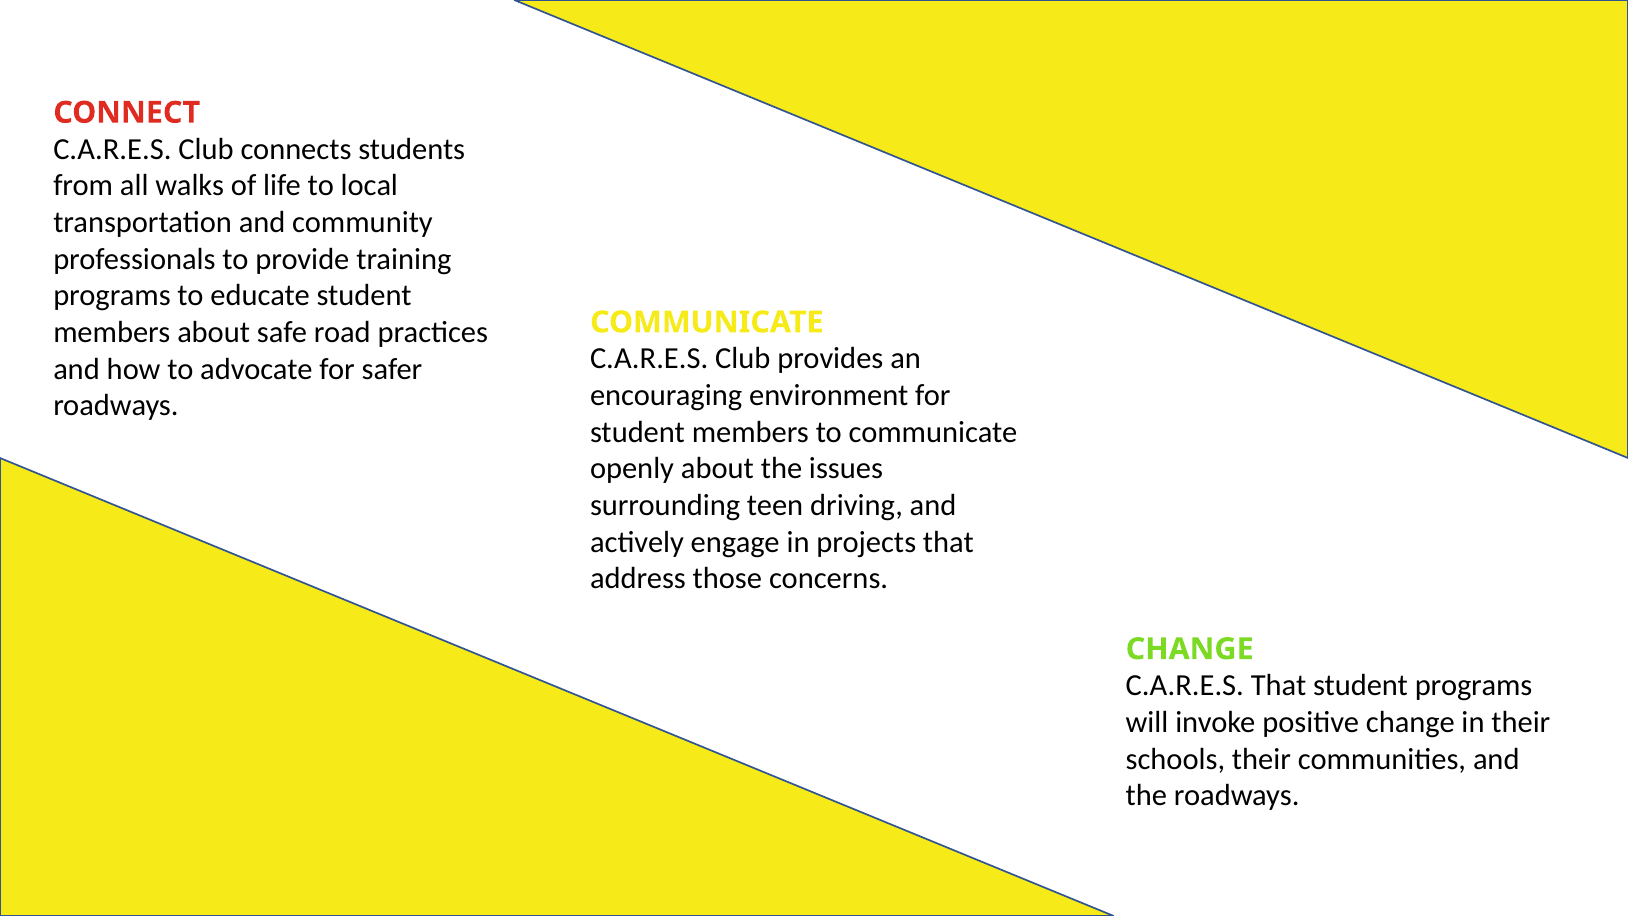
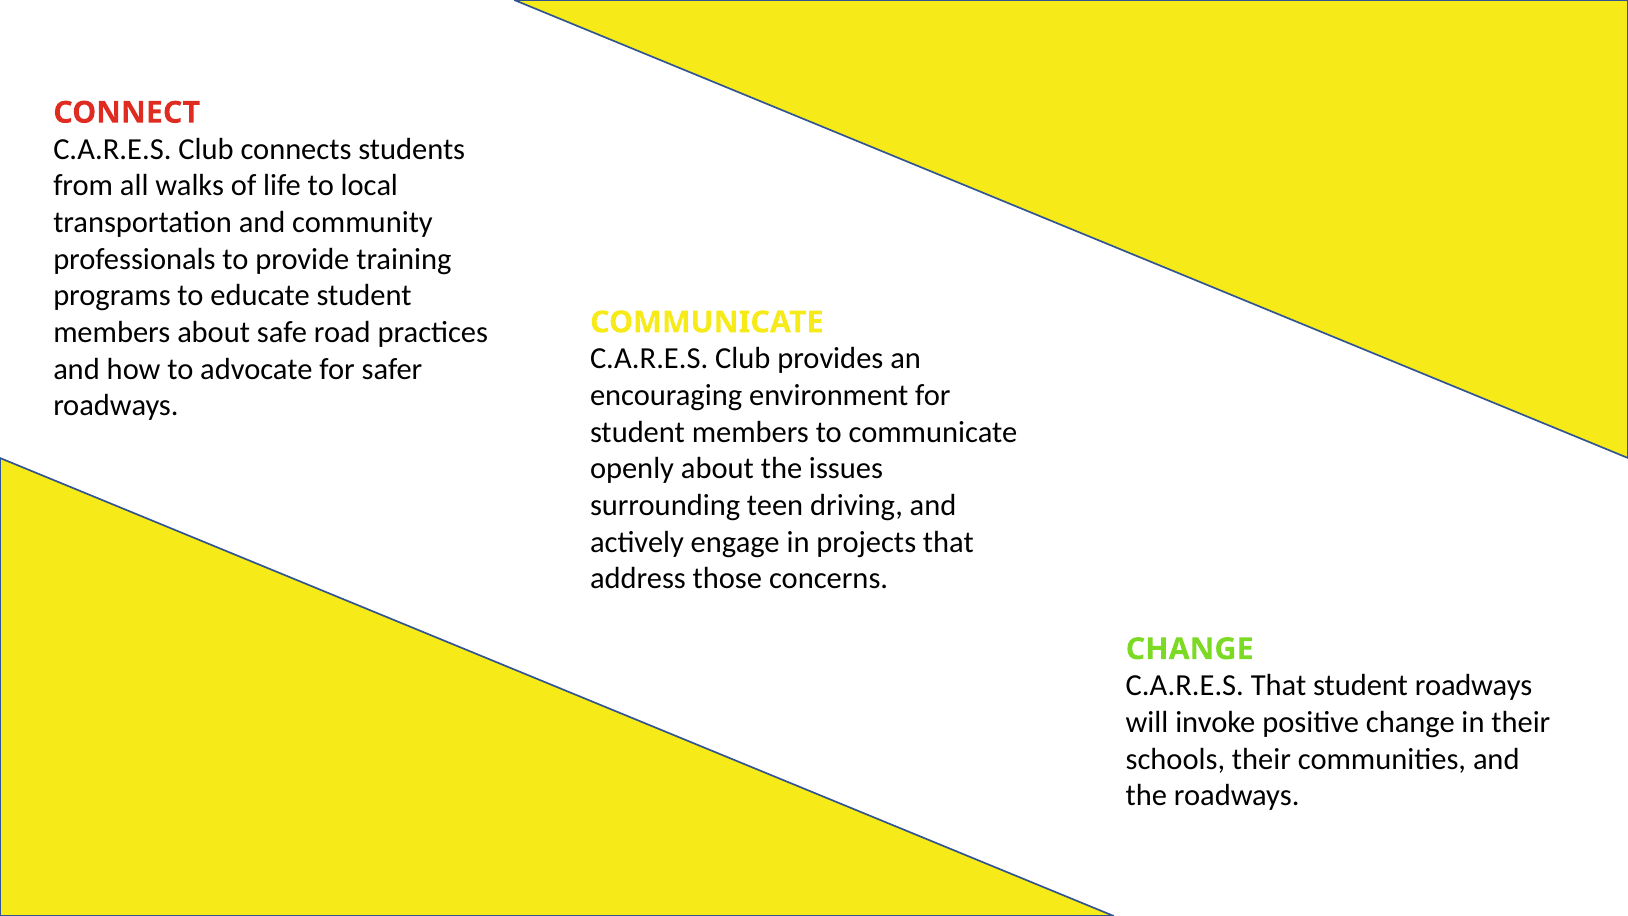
student programs: programs -> roadways (1474, 686)
